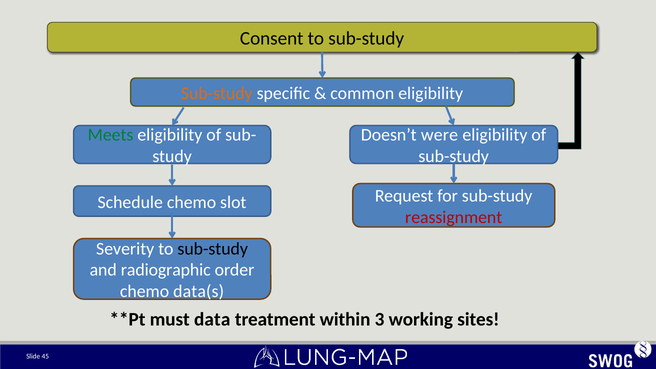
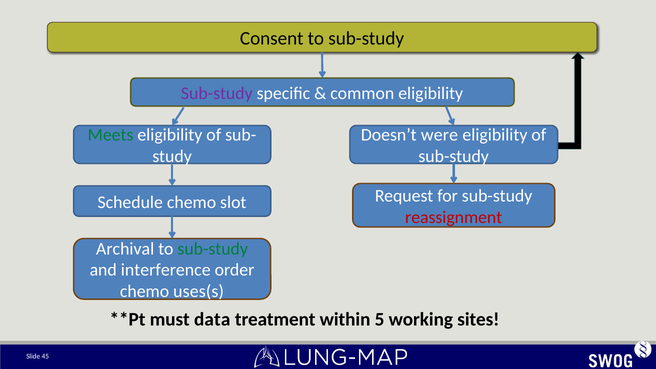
Sub-study colour: orange -> purple (217, 93)
Severity: Severity -> Archival (125, 249)
sub-study colour: black -> green (213, 249)
radiographic: radiographic -> interference (166, 270)
data(s: data(s -> uses(s (199, 291)
3: 3 -> 5 (380, 320)
